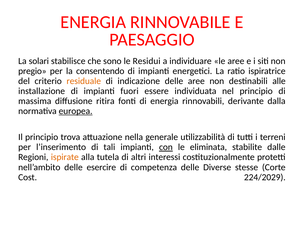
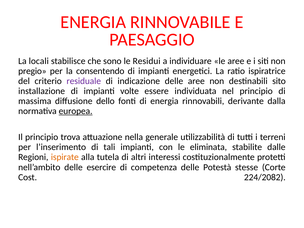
solari: solari -> locali (39, 61)
residuale colour: orange -> purple (84, 81)
alle: alle -> sito (279, 81)
fuori: fuori -> volte (130, 91)
ritira: ritira -> dello (105, 101)
con underline: present -> none (166, 147)
Diverse: Diverse -> Potestà (217, 167)
224/2029: 224/2029 -> 224/2082 (265, 177)
